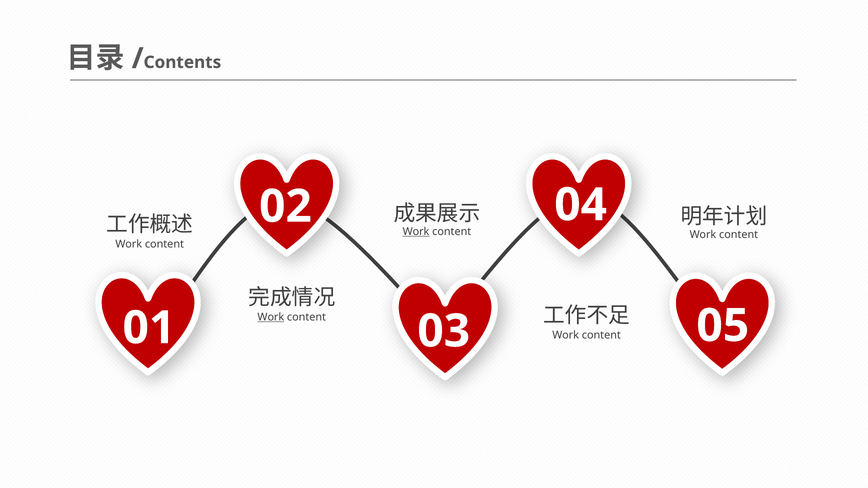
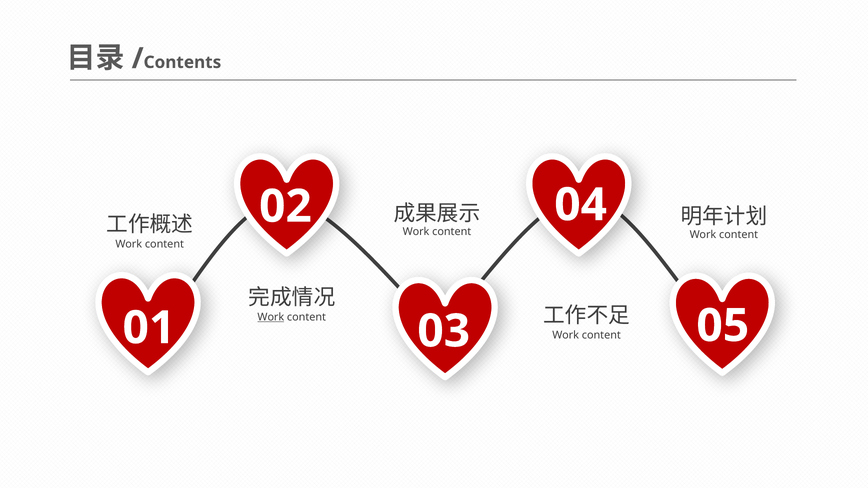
Work underline: present -> none (416, 232)
